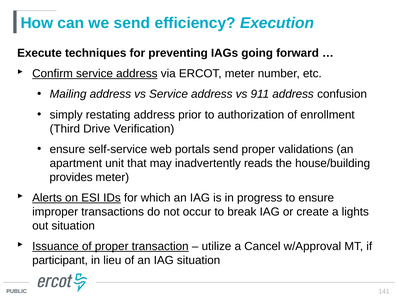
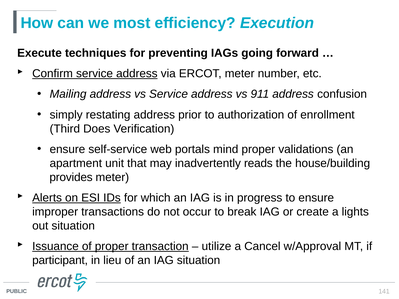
we send: send -> most (132, 23)
Drive: Drive -> Does (97, 129)
portals send: send -> mind (226, 149)
